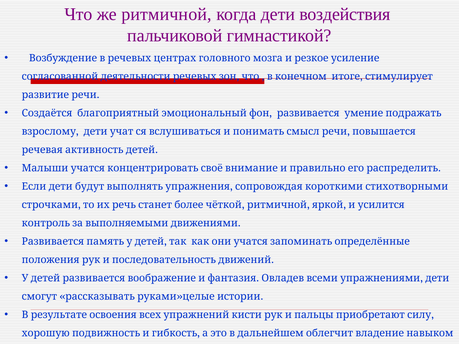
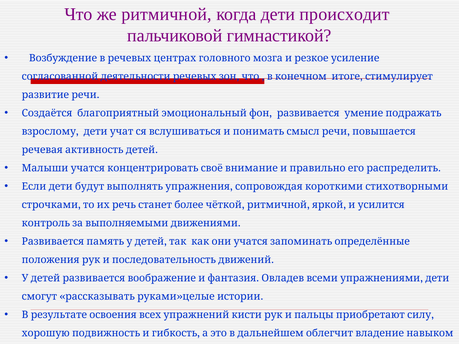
воздействия: воздействия -> происходит (345, 14)
